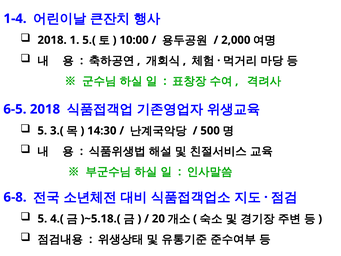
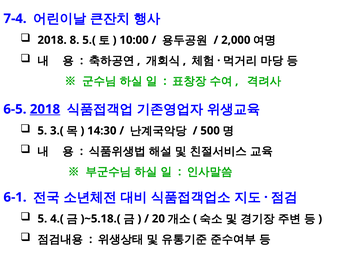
1-4: 1-4 -> 7-4 (15, 19)
1: 1 -> 8 (74, 40)
2018 underline: none -> present (45, 109)
6-8: 6-8 -> 6-1 (15, 197)
